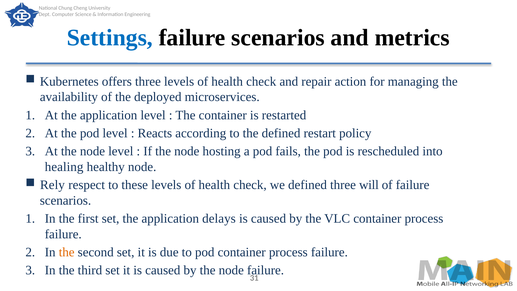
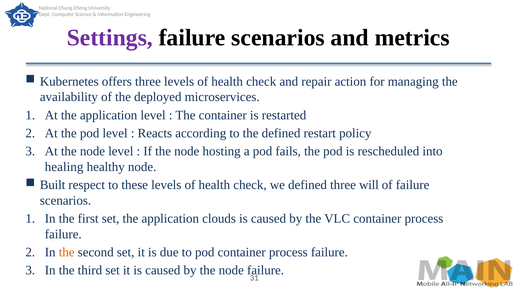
Settings colour: blue -> purple (110, 38)
Rely: Rely -> Built (53, 185)
delays: delays -> clouds (219, 218)
